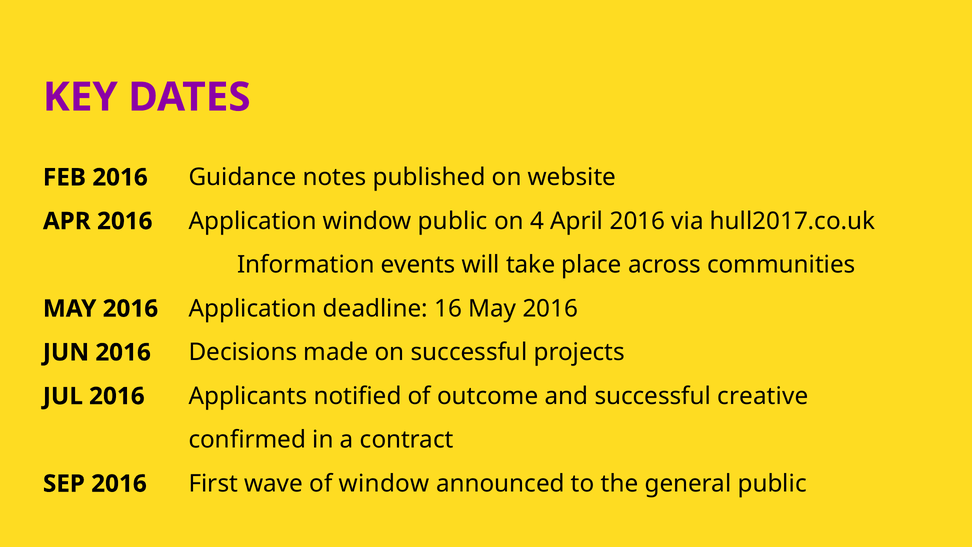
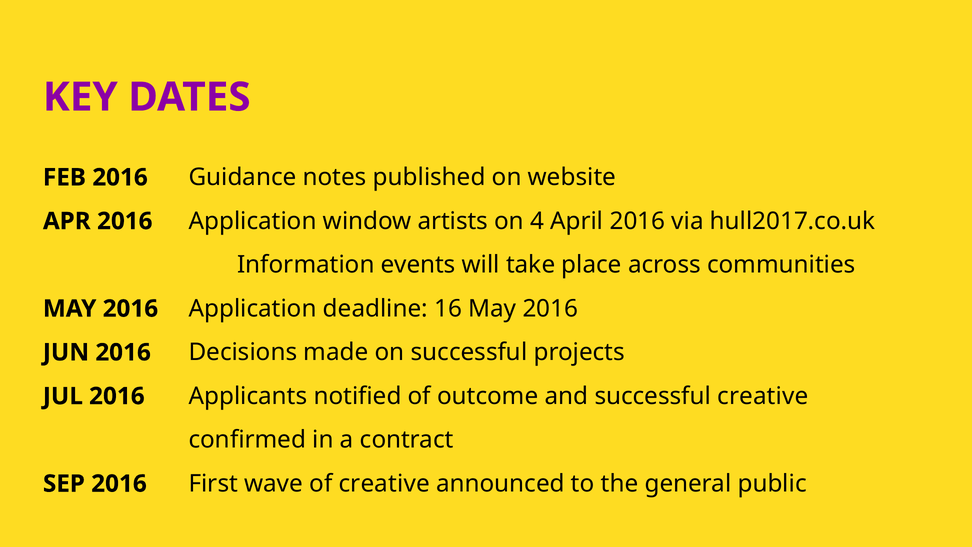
window public: public -> artists (453, 221)
of window: window -> creative (384, 484)
